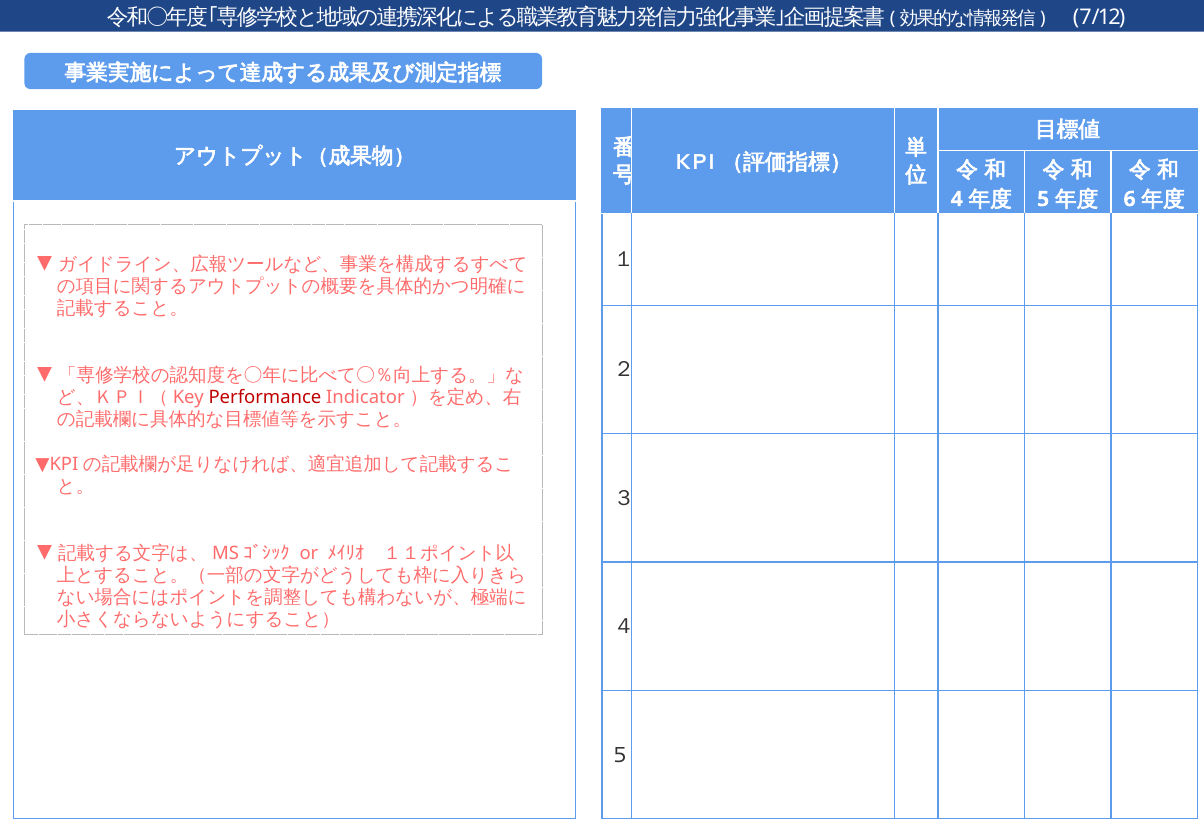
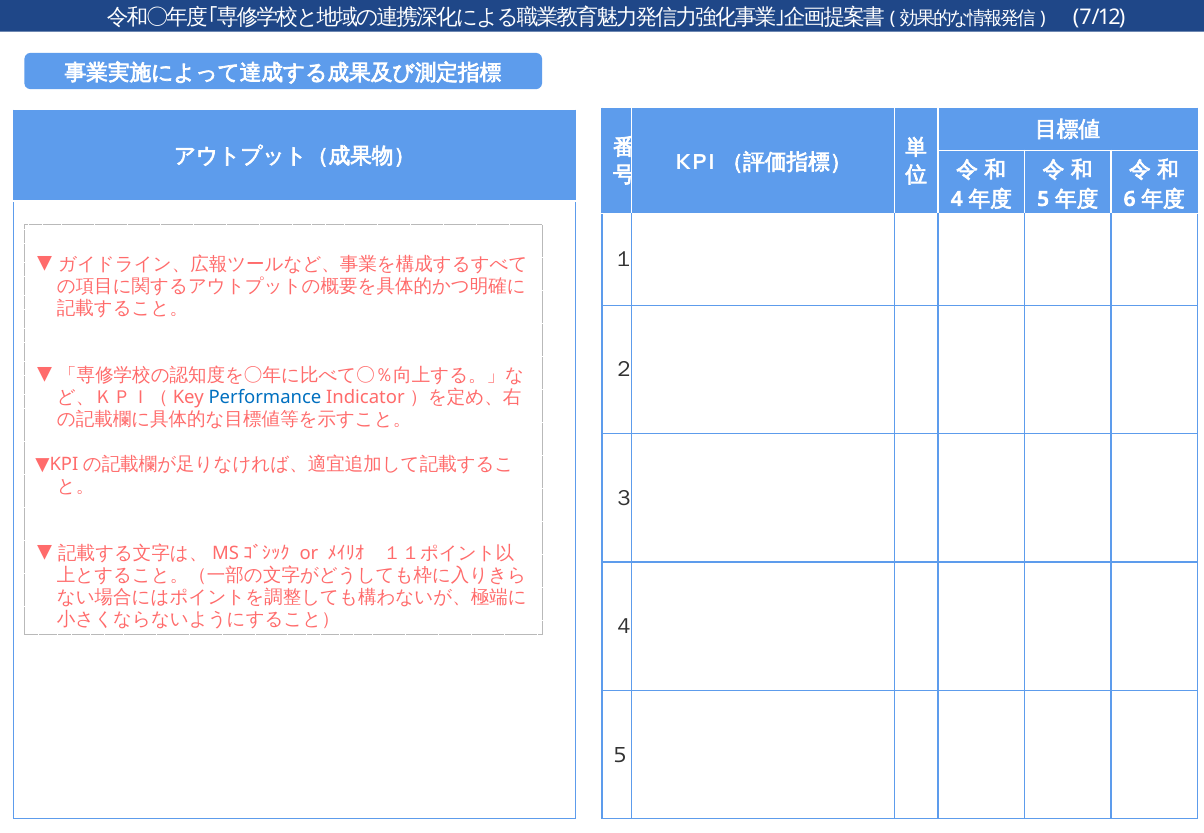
Performance colour: red -> blue (265, 398)
